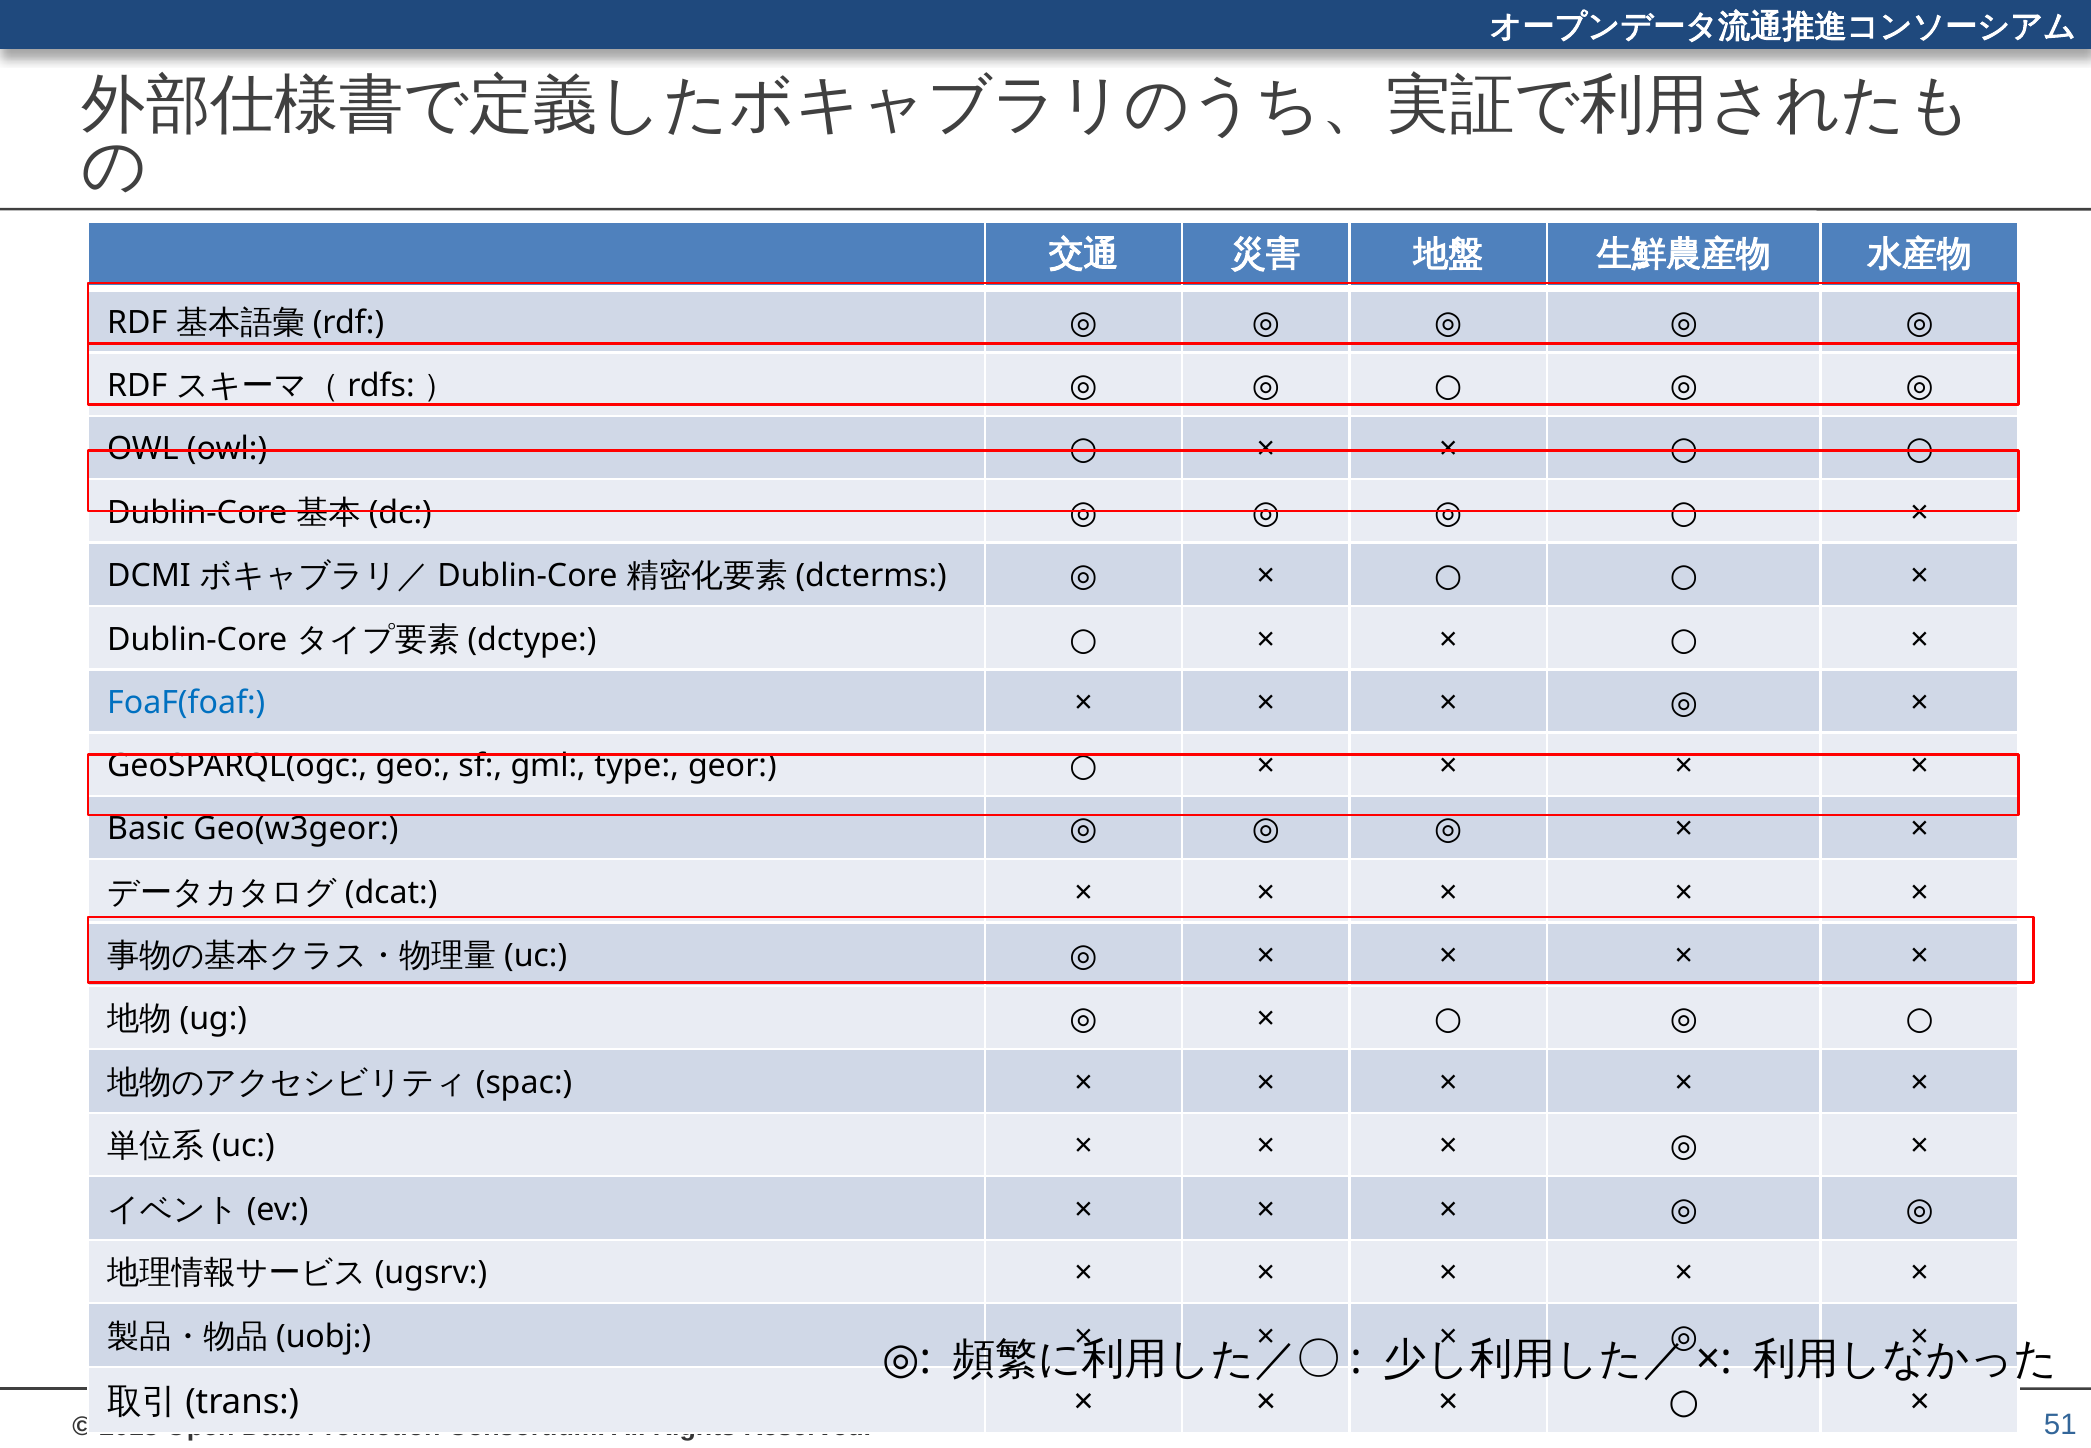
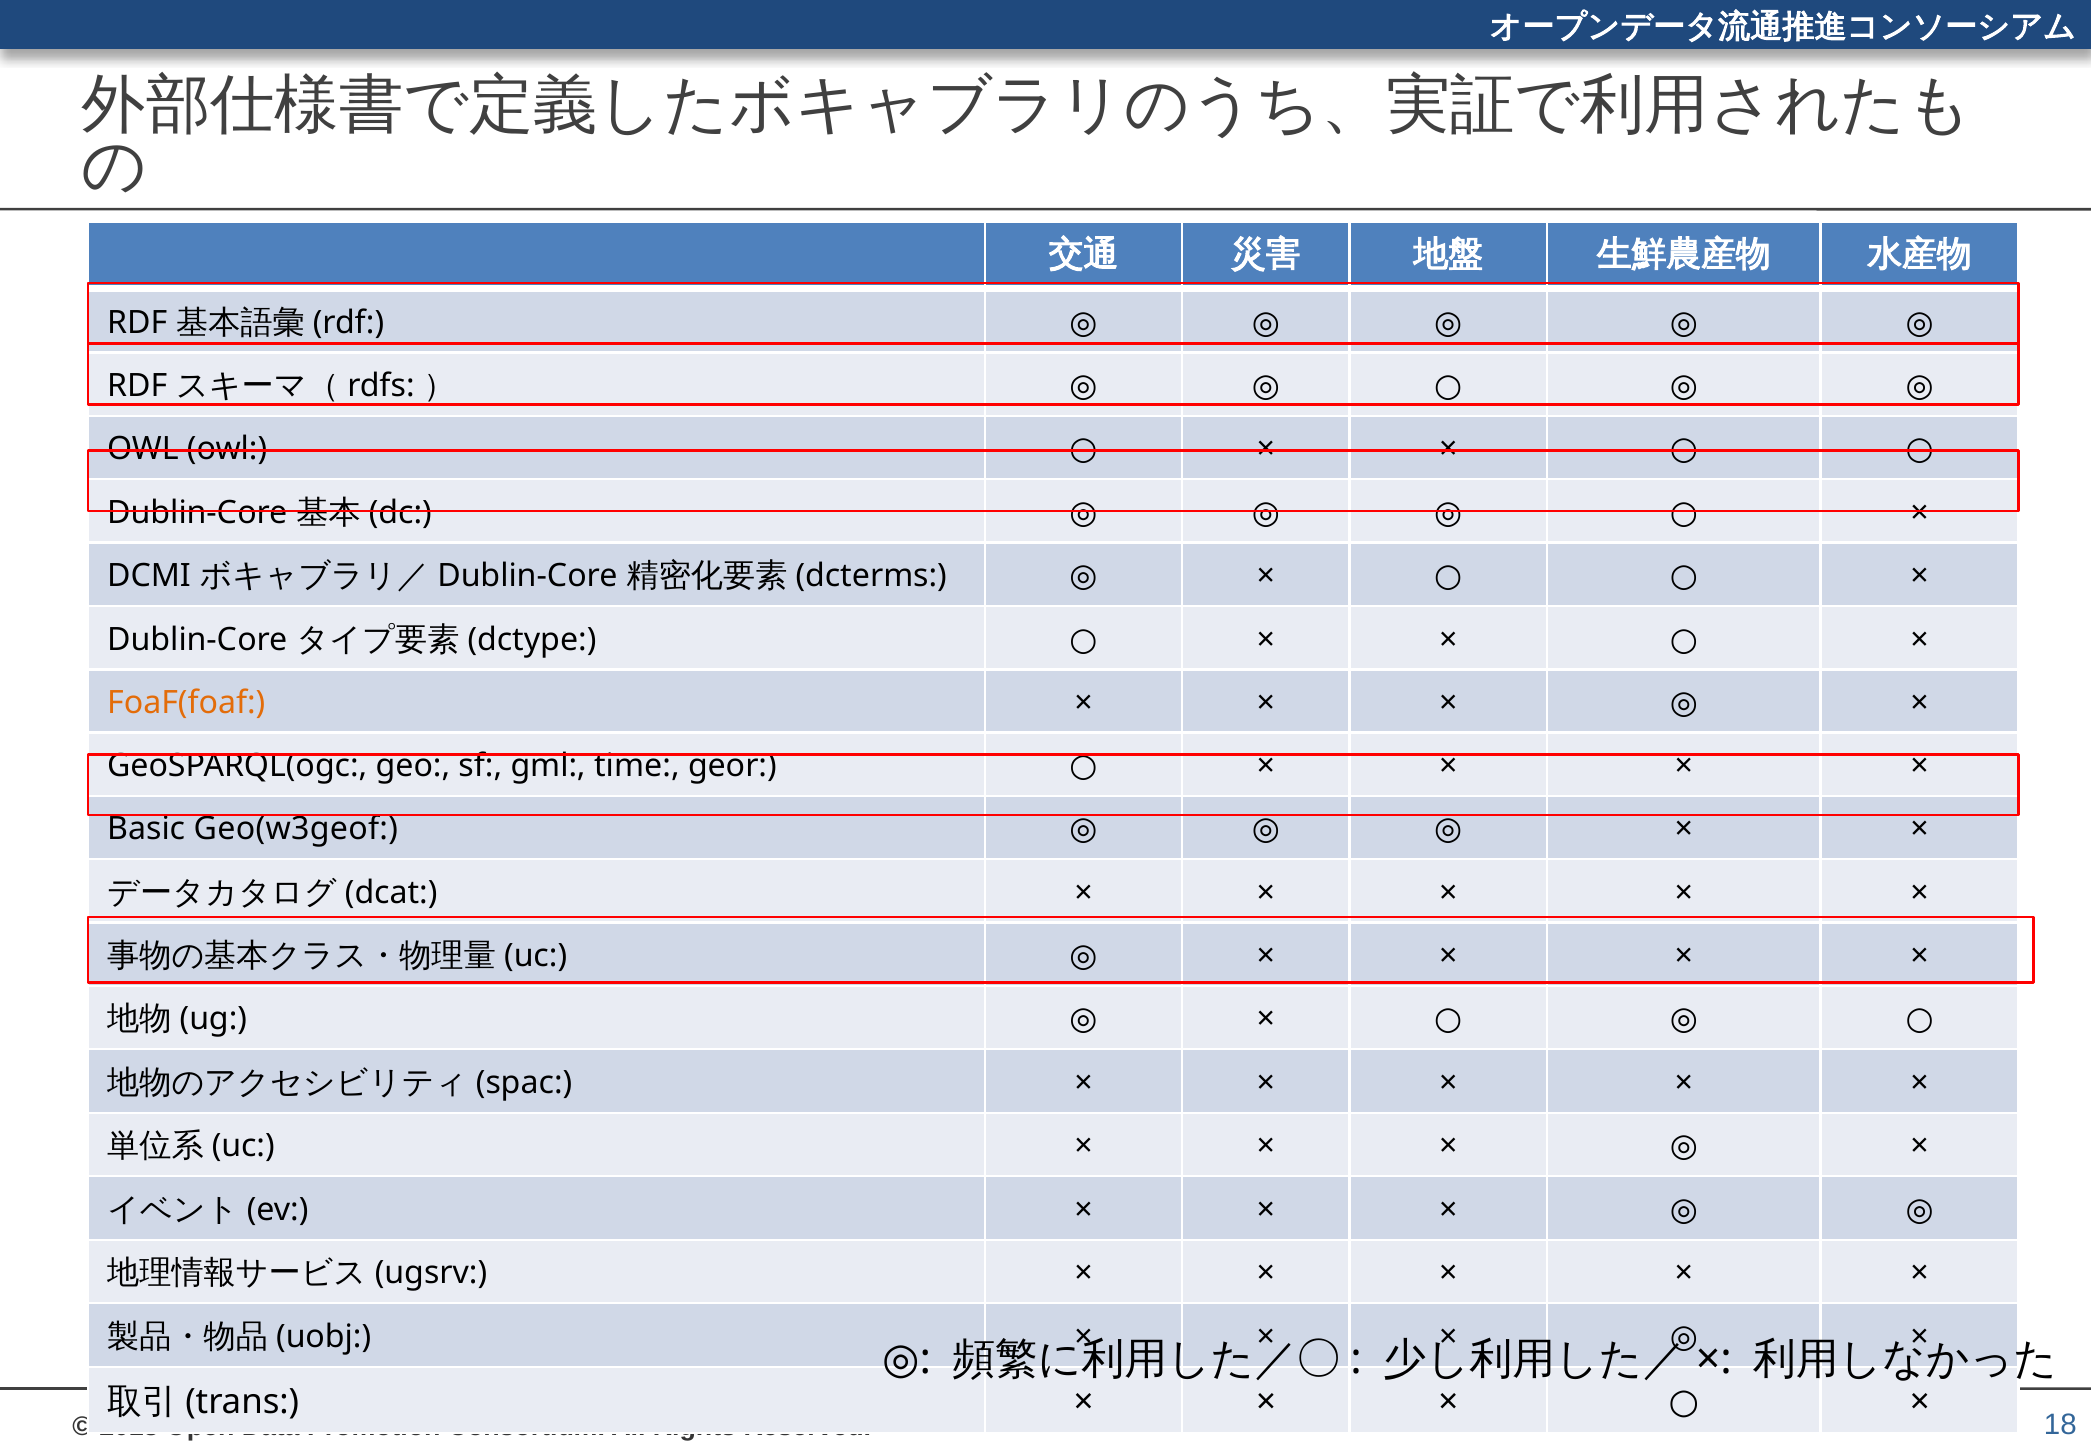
FoaF(foaf colour: blue -> orange (186, 703)
type: type -> time (637, 766)
Geo(w3geor: Geo(w3geor -> Geo(w3geof (296, 829)
51: 51 -> 18 (2060, 1425)
